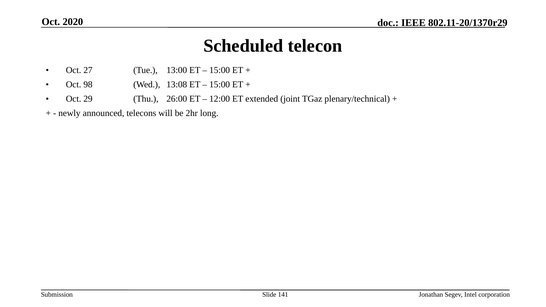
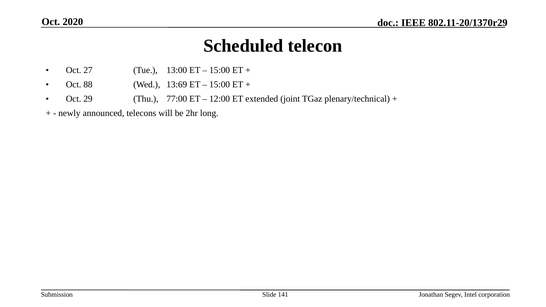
98: 98 -> 88 (88, 84)
13:08: 13:08 -> 13:69 (177, 84)
26:00: 26:00 -> 77:00 (177, 99)
